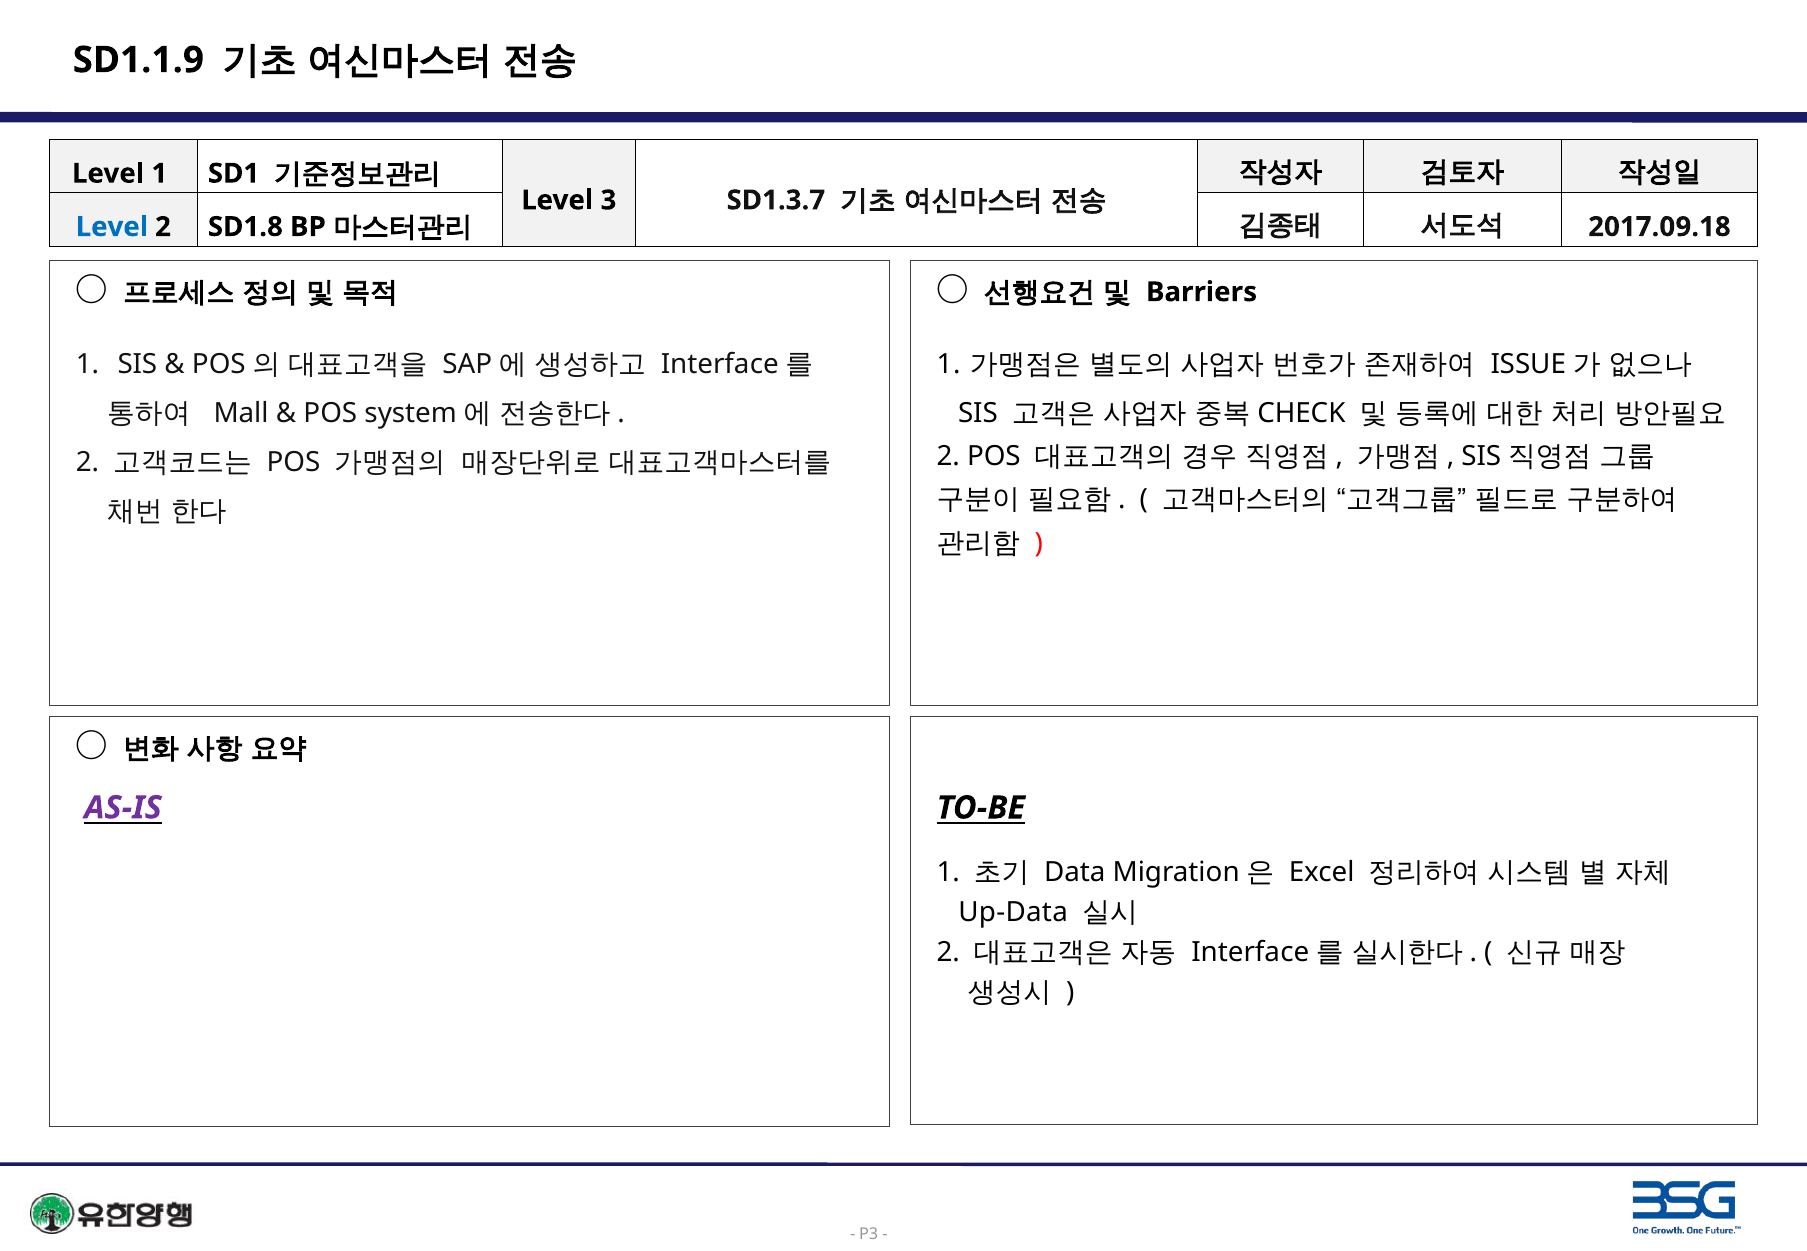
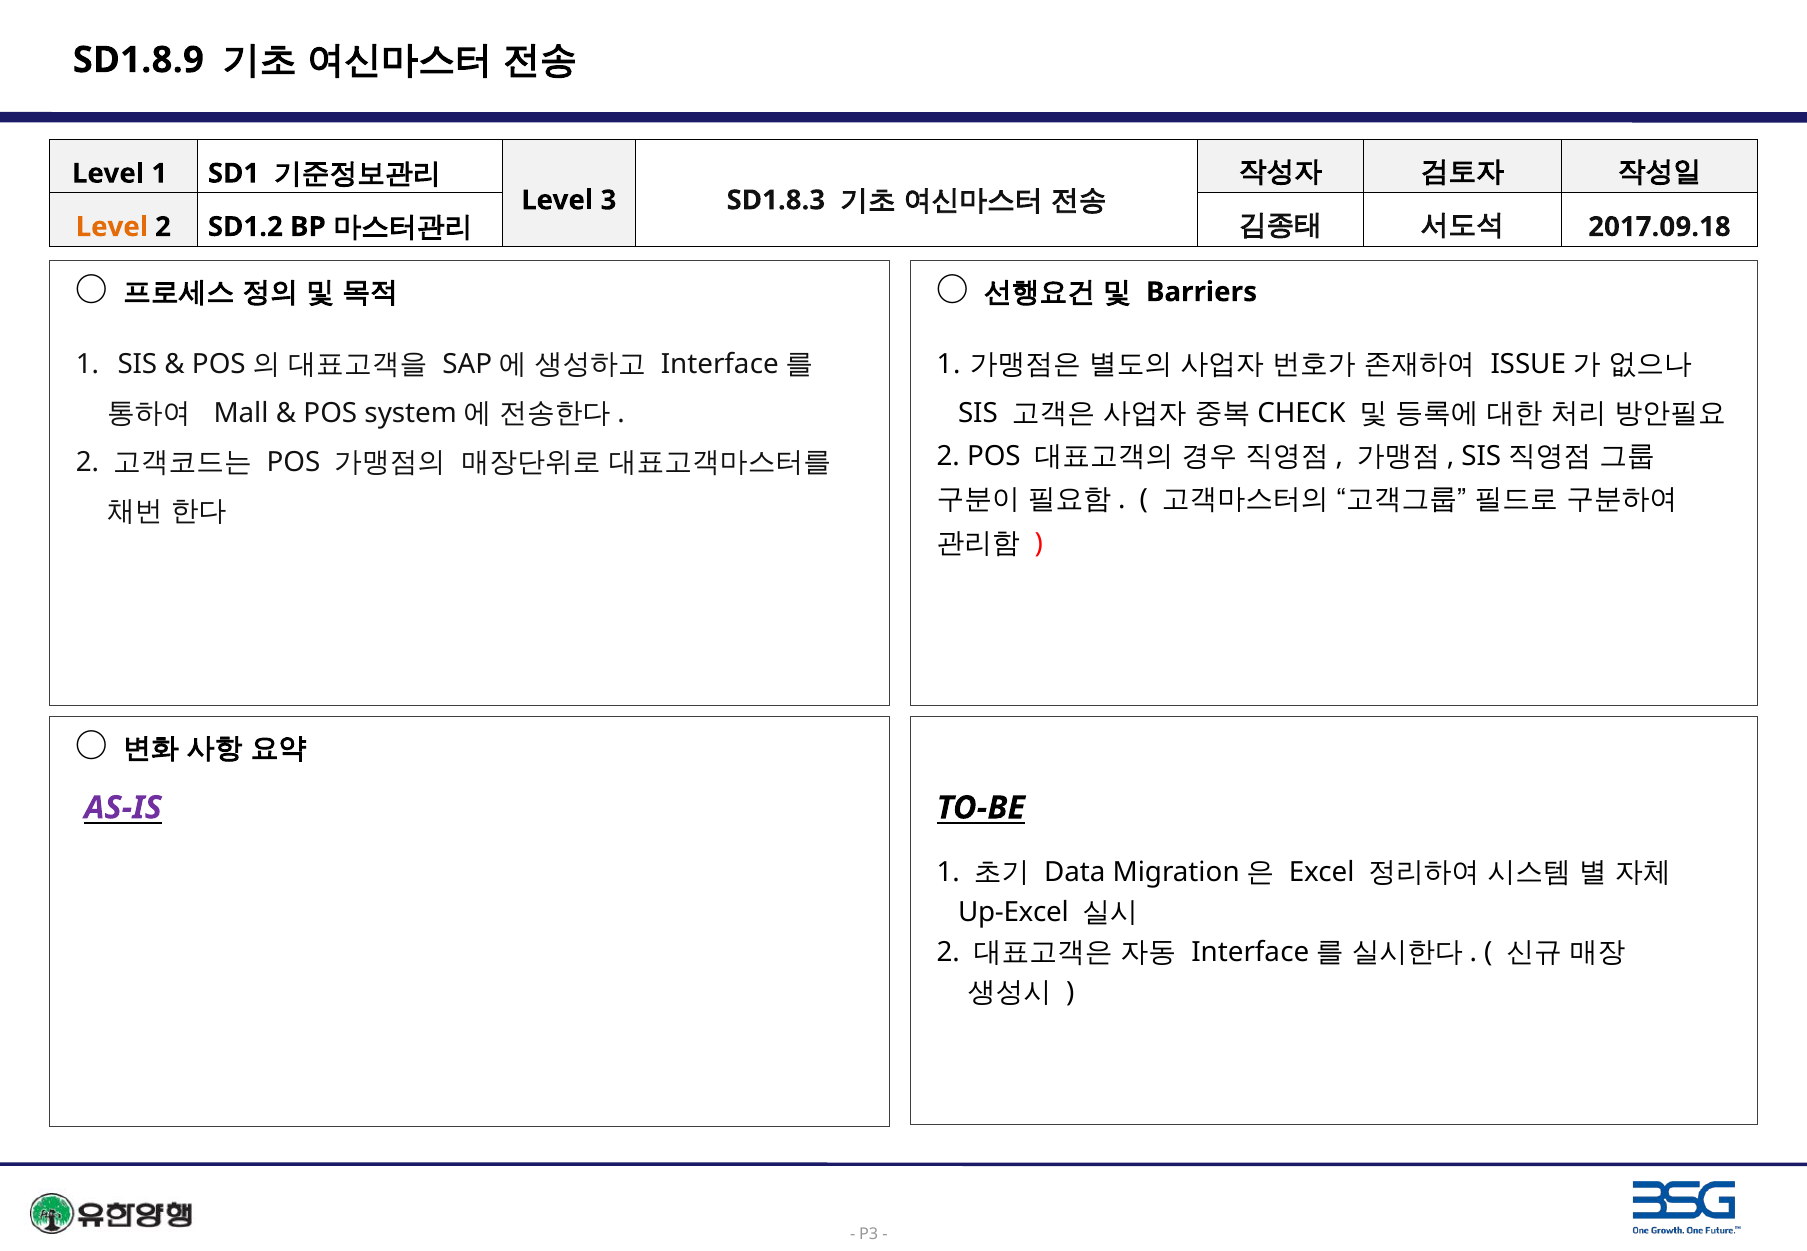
SD1.1.9: SD1.1.9 -> SD1.8.9 (138, 60)
SD1.3.7: SD1.3.7 -> SD1.8.3 (776, 200)
Level colour: blue -> orange (112, 227)
SD1.8: SD1.8 -> SD1.2 (245, 227)
Up-Data: Up-Data -> Up-Excel (1013, 913)
